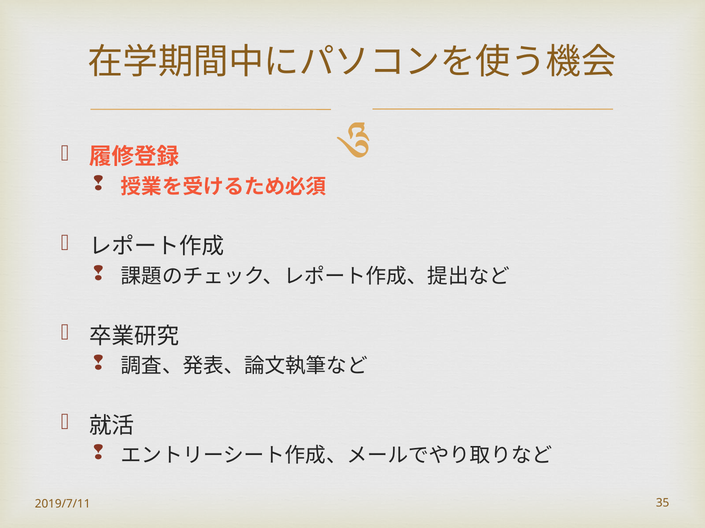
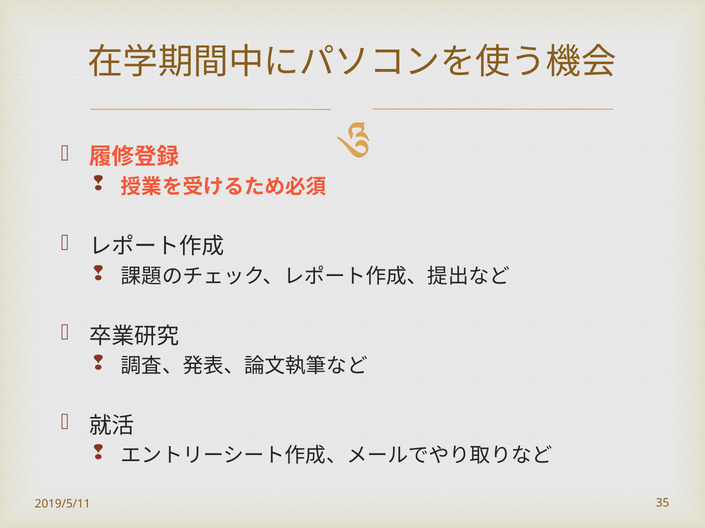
2019/7/11: 2019/7/11 -> 2019/5/11 (63, 505)
